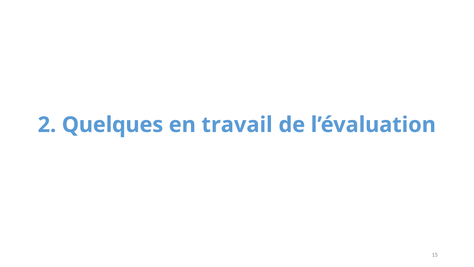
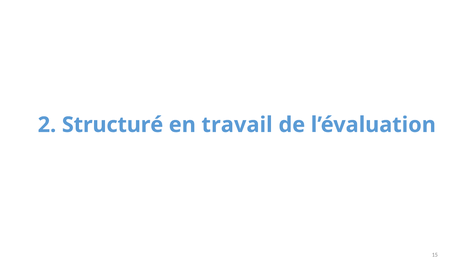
Quelques: Quelques -> Structuré (113, 125)
